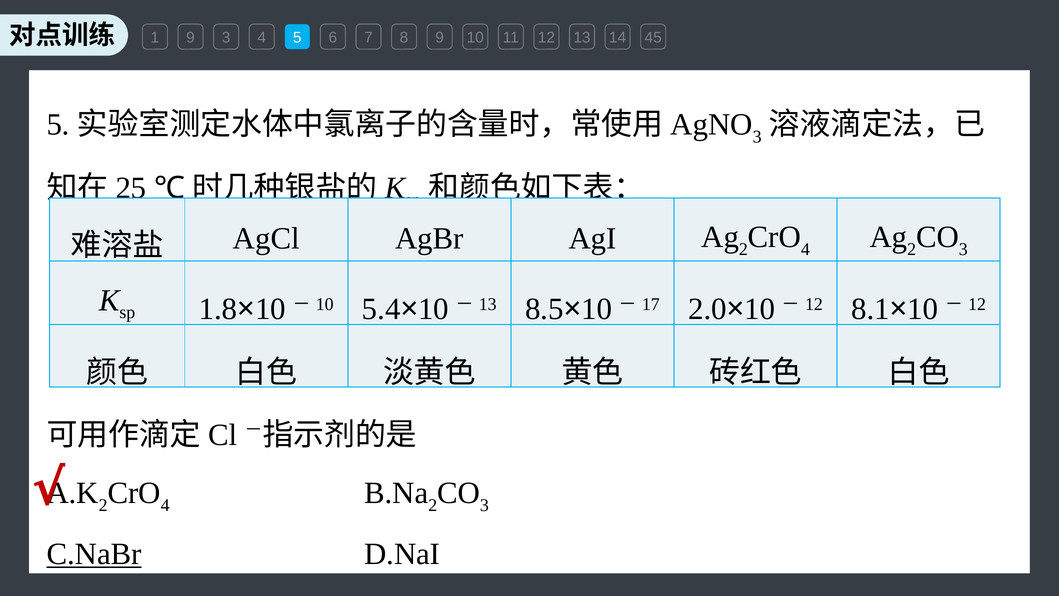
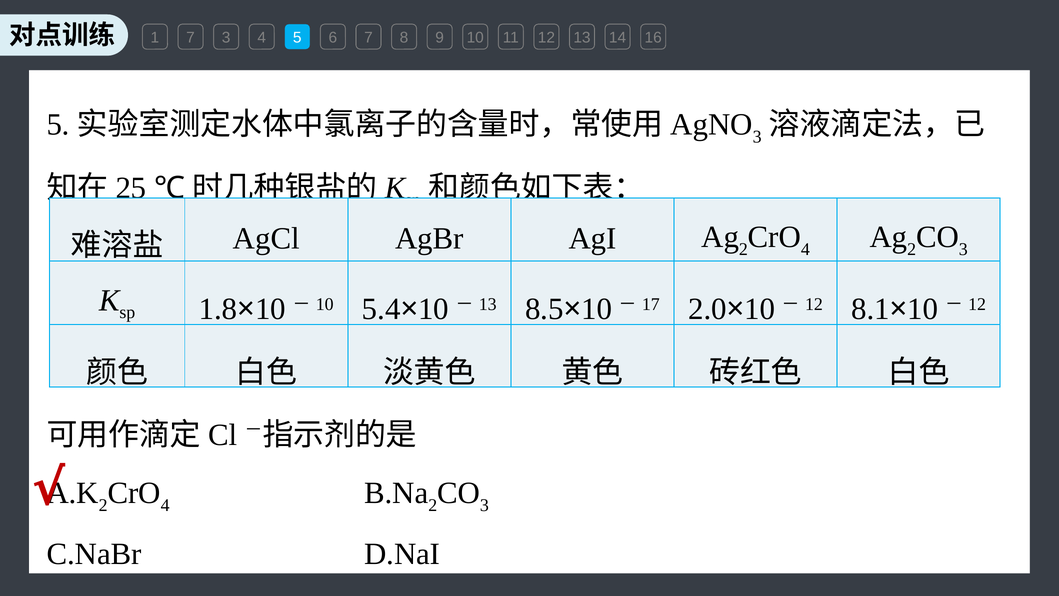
1 9: 9 -> 7 (191, 38)
45: 45 -> 16 (653, 38)
C.NaBr underline: present -> none (94, 554)
